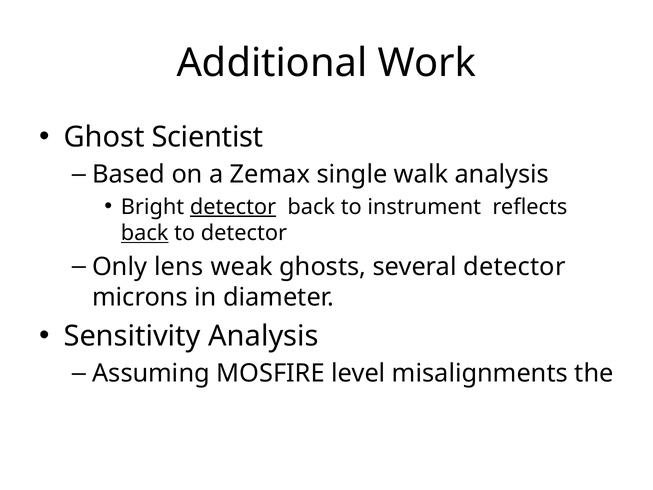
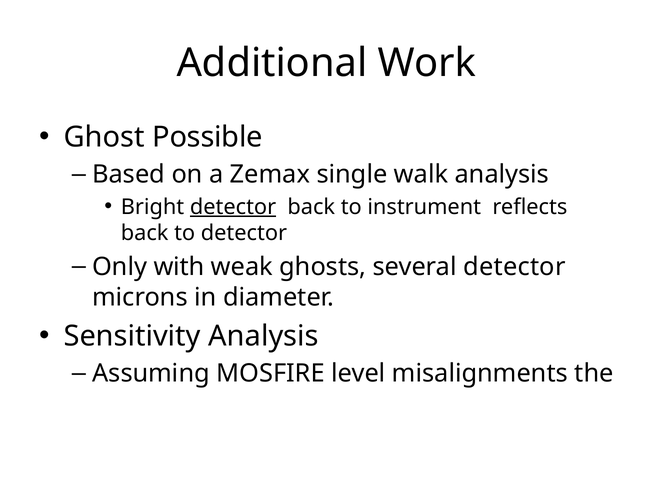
Scientist: Scientist -> Possible (207, 137)
back underline: present -> none (145, 233)
lens: lens -> with (179, 267)
